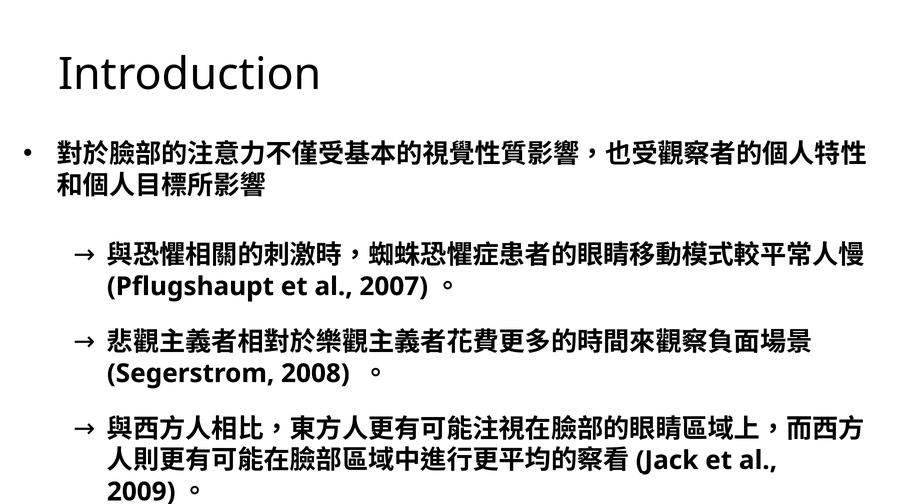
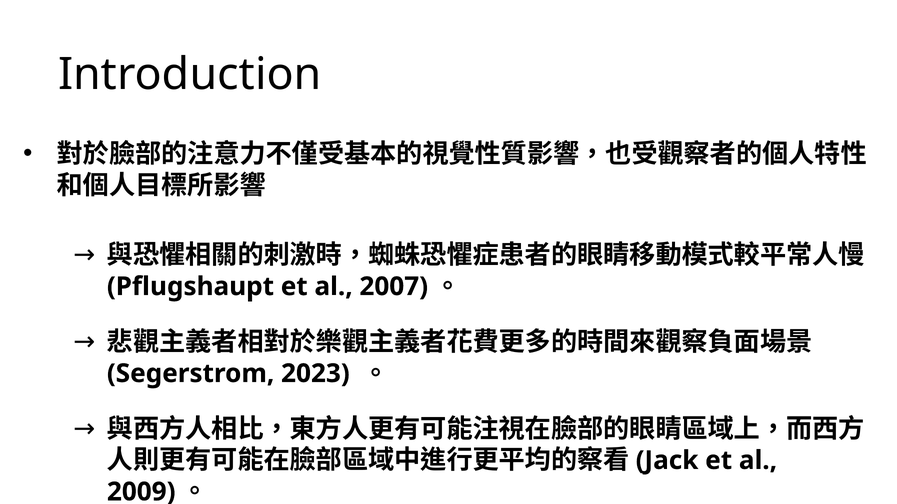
2008: 2008 -> 2023 (315, 374)
